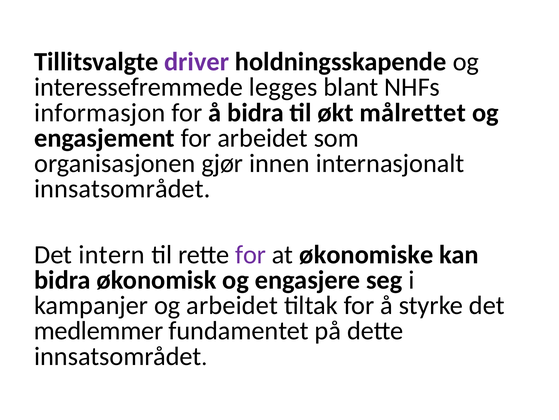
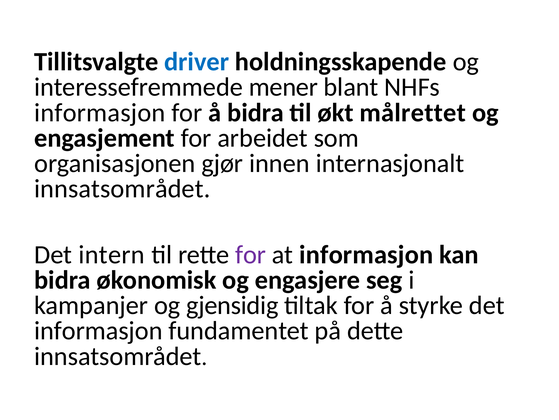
driver colour: purple -> blue (197, 62)
legges: legges -> mener (283, 87)
at økonomiske: økonomiske -> informasjon (366, 254)
og arbeidet: arbeidet -> gjensidig (232, 305)
medlemmer: medlemmer -> informasjon (98, 330)
